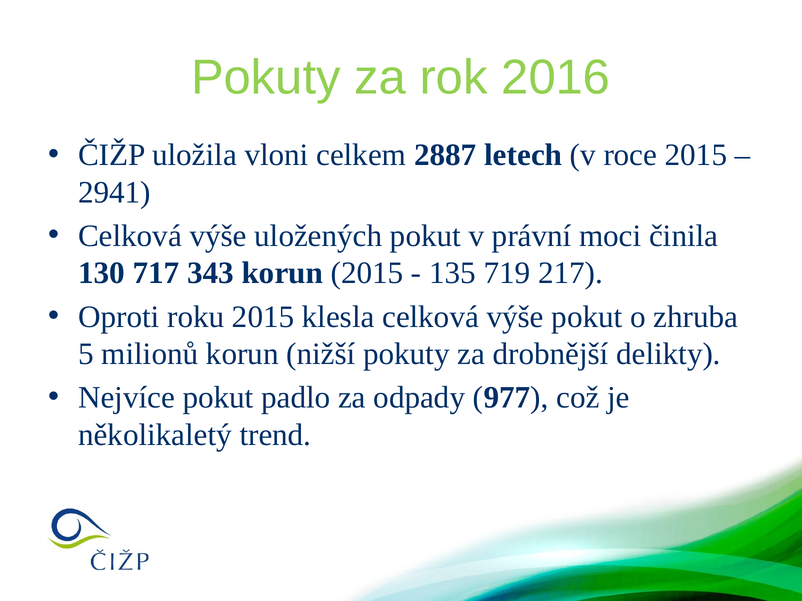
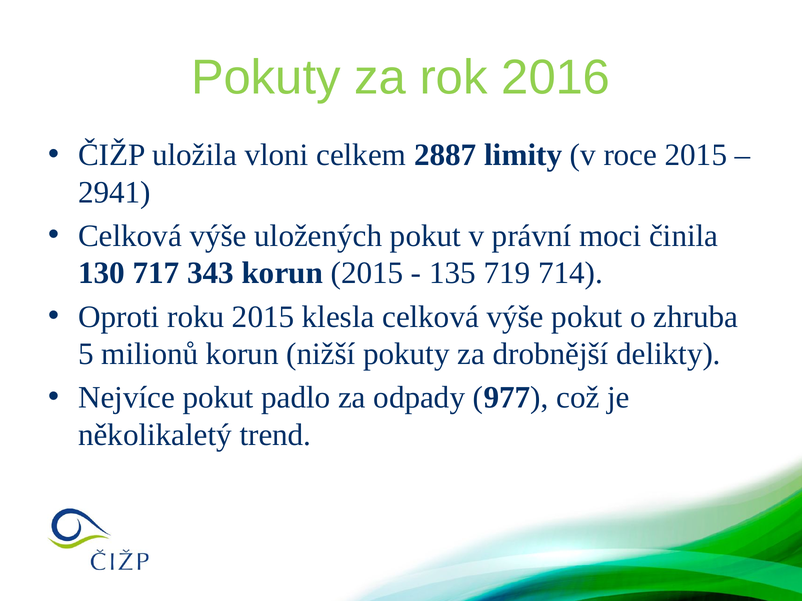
letech: letech -> limity (523, 155)
217: 217 -> 714 (570, 273)
